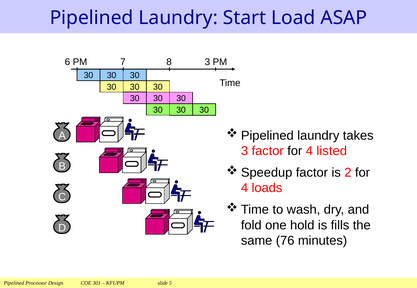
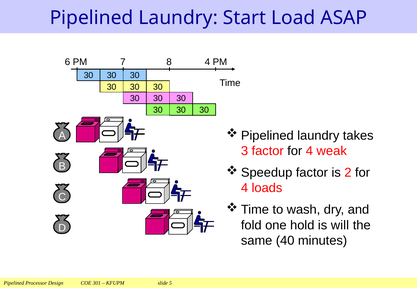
8 3: 3 -> 4 (207, 62)
listed: listed -> weak (332, 151)
fills: fills -> will (340, 226)
76: 76 -> 40 (285, 241)
